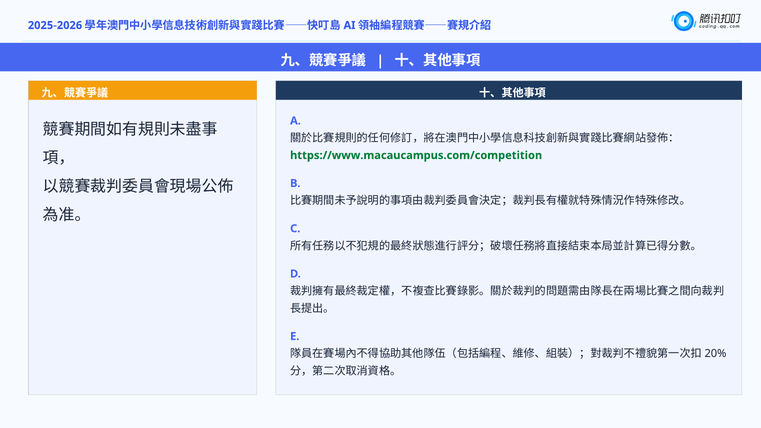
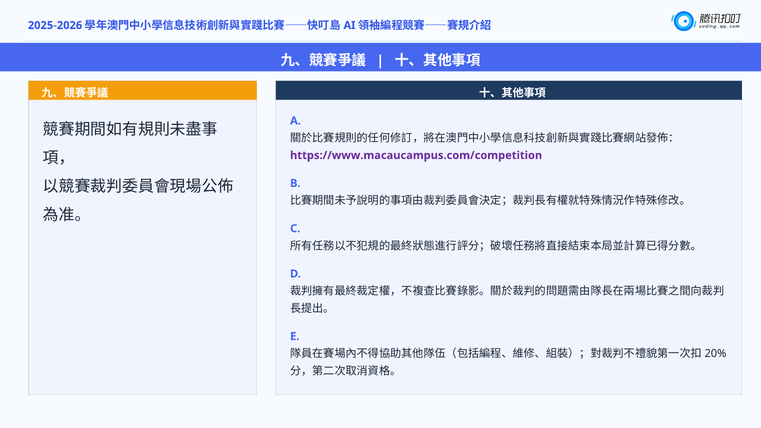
https://www.macaucampus.com/competition colour: green -> purple (416, 155)
